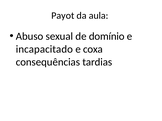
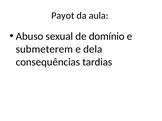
incapacitado: incapacitado -> submeterem (44, 49)
coxa: coxa -> dela (93, 49)
